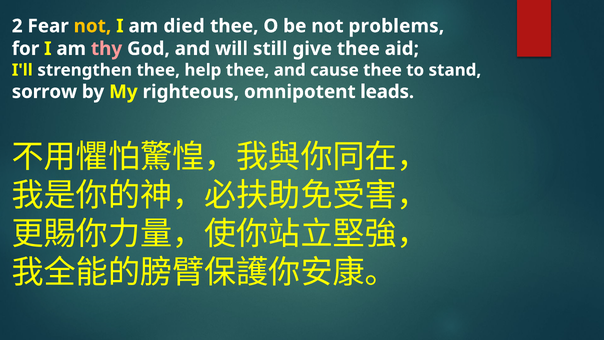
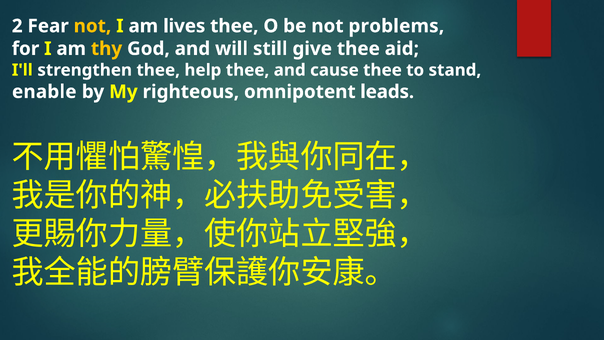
died: died -> lives (184, 26)
thy colour: pink -> yellow (107, 49)
sorrow: sorrow -> enable (44, 92)
